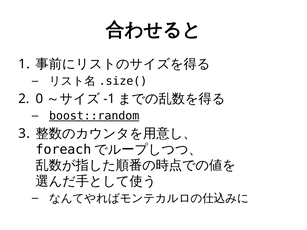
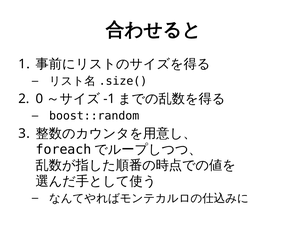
boost::random underline: present -> none (94, 116)
